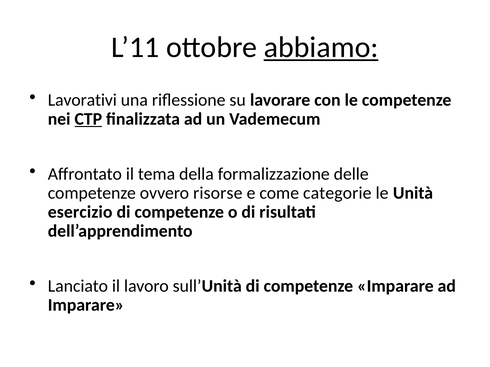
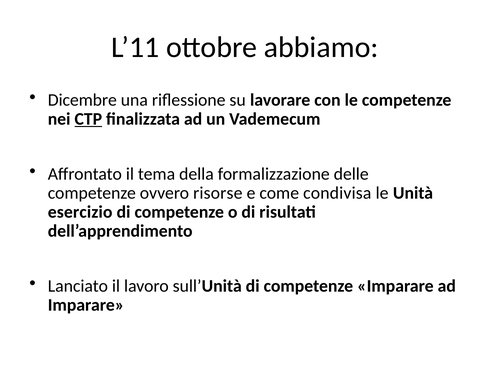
abbiamo underline: present -> none (321, 47)
Lavorativi: Lavorativi -> Dicembre (82, 100)
categorie: categorie -> condivisa (337, 193)
